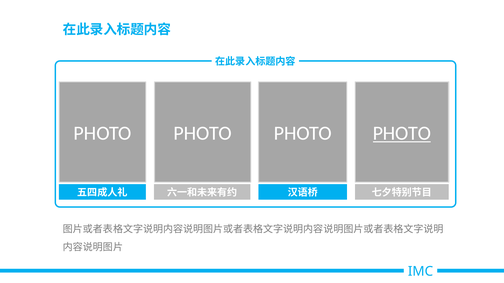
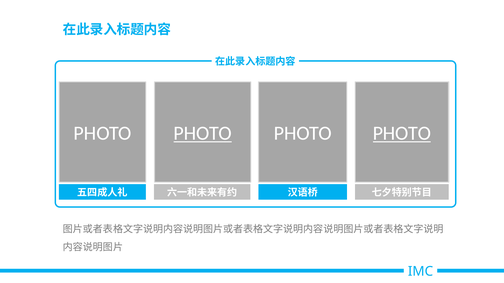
PHOTO underline: none -> present (203, 134)
